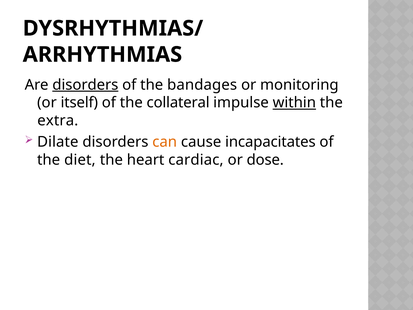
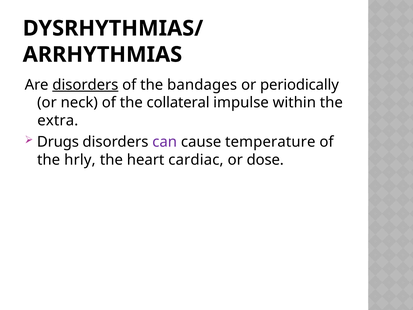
monitoring: monitoring -> periodically (299, 85)
itself: itself -> neck (79, 103)
within underline: present -> none (294, 103)
Dilate: Dilate -> Drugs (58, 142)
can colour: orange -> purple (165, 142)
incapacitates: incapacitates -> temperature (270, 142)
diet: diet -> hrly (80, 160)
